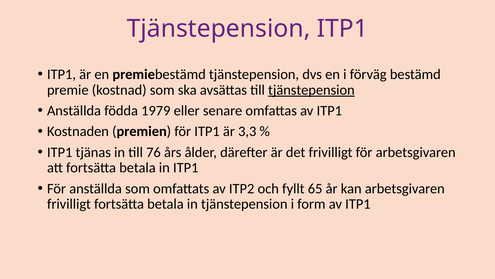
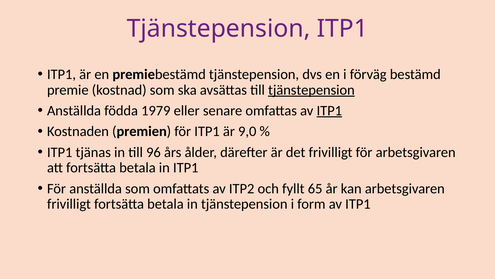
ITP1 underline: none -> present (329, 110)
3,3: 3,3 -> 9,0 (247, 131)
76: 76 -> 96 (153, 152)
